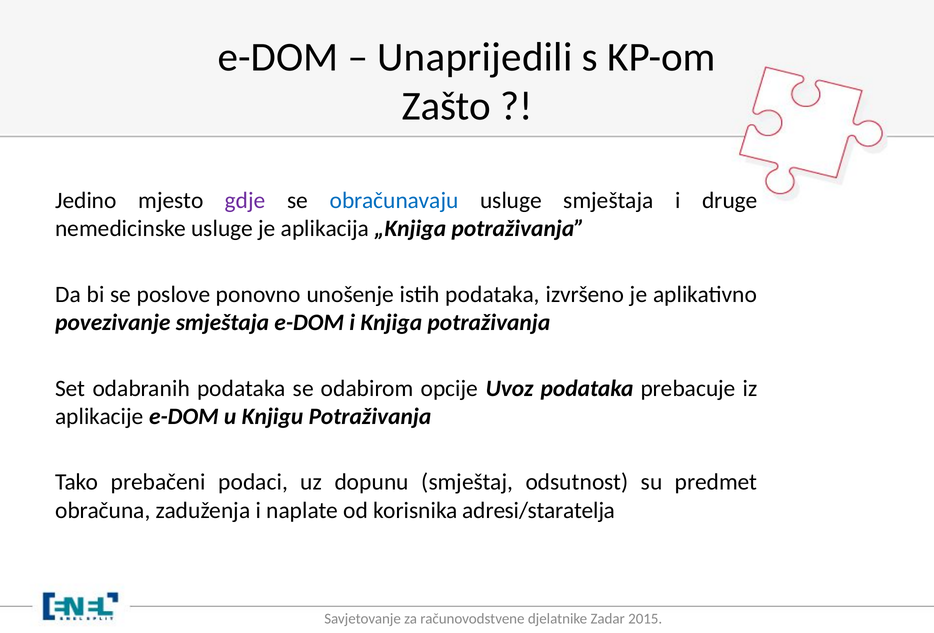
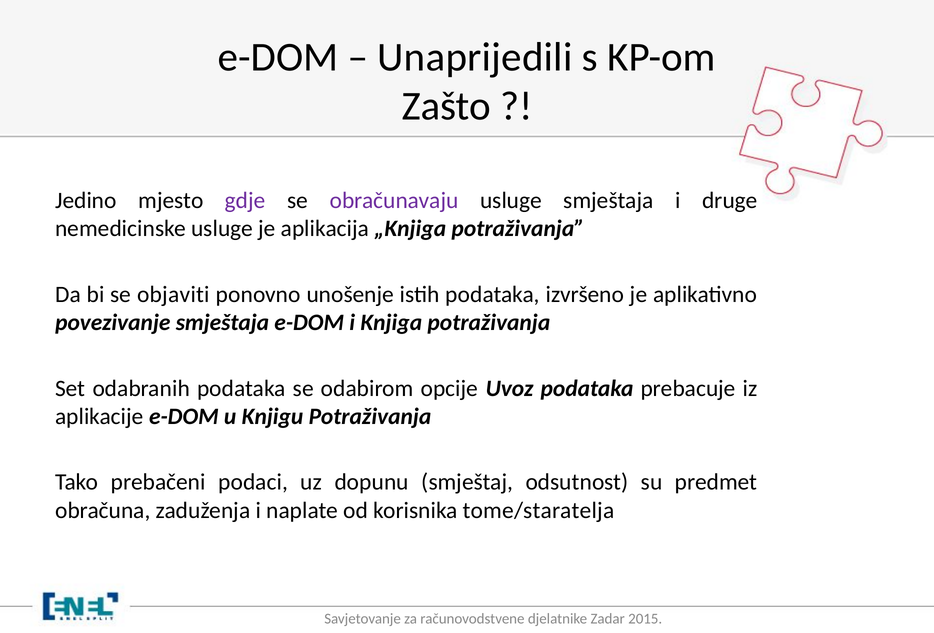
obračunavaju colour: blue -> purple (394, 201)
poslove: poslove -> objaviti (173, 295)
adresi/staratelja: adresi/staratelja -> tome/staratelja (539, 511)
